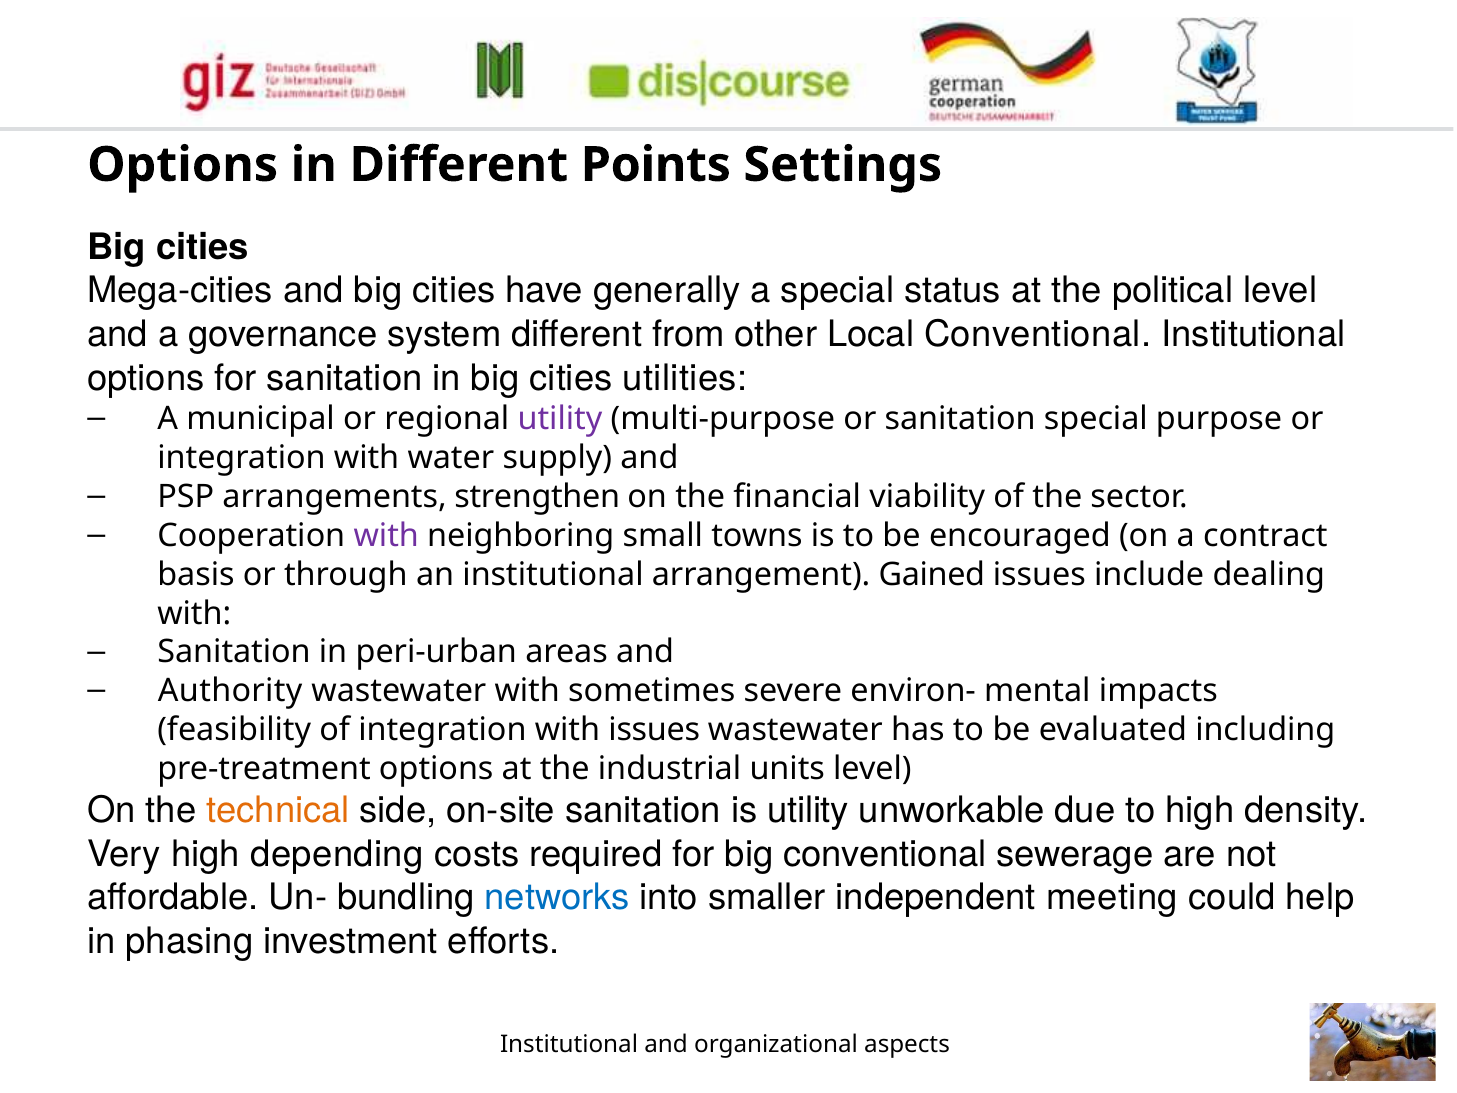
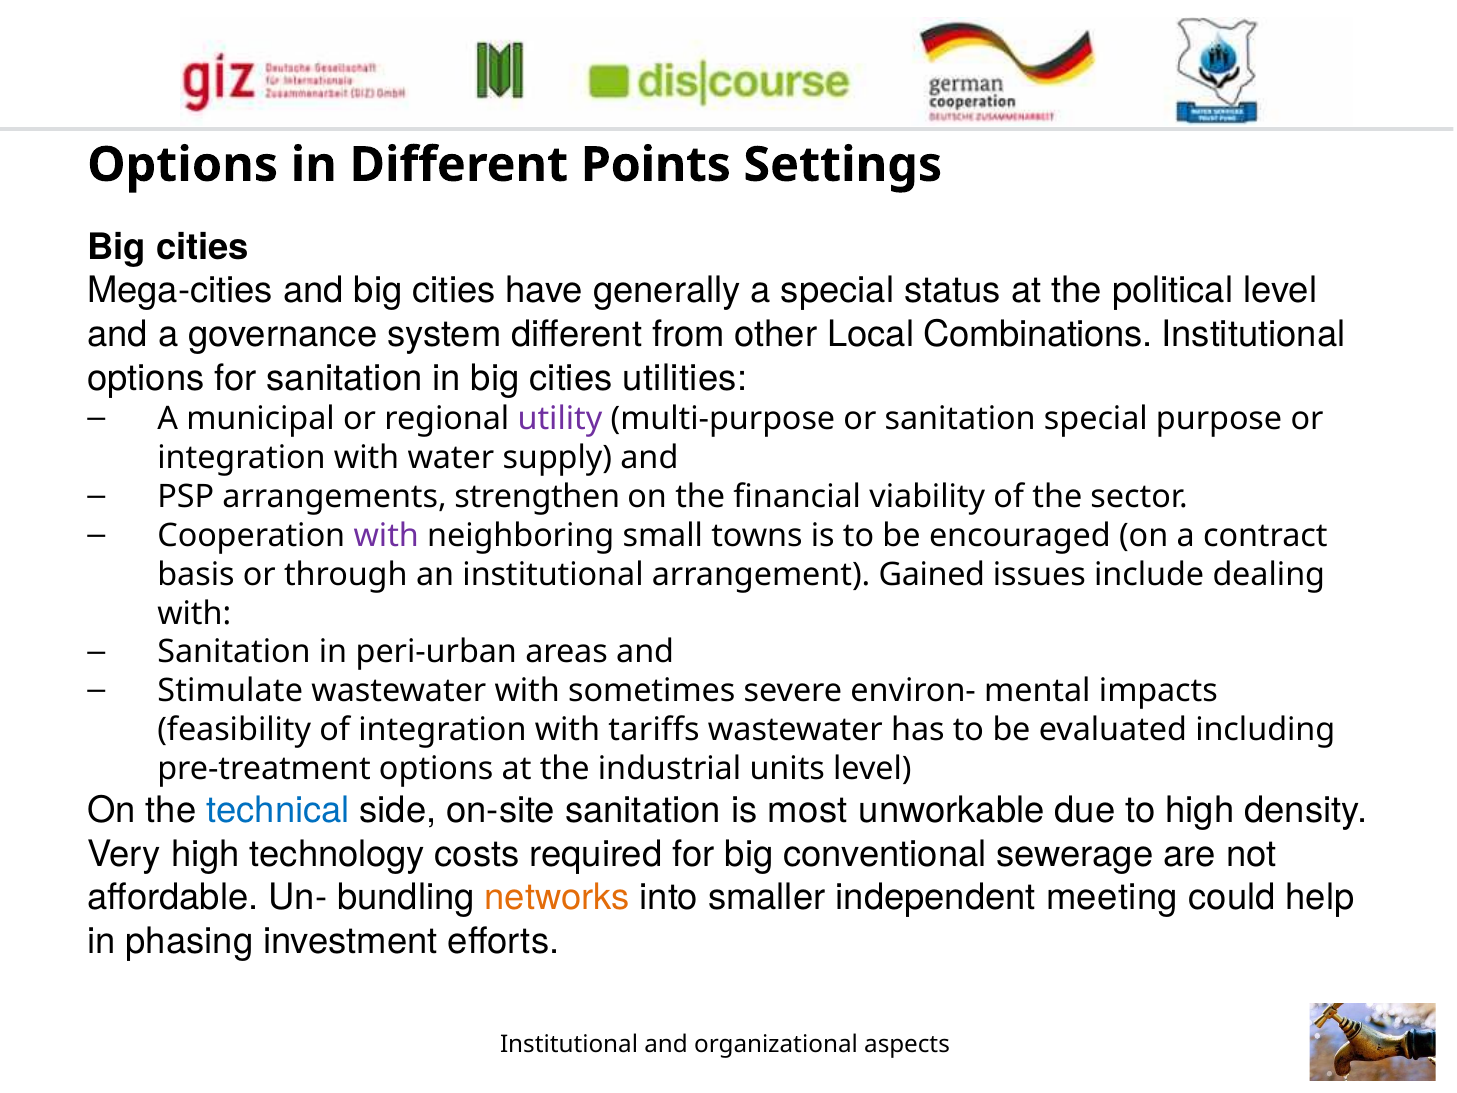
Local Conventional: Conventional -> Combinations (1038, 334)
Authority: Authority -> Stimulate (230, 691)
with issues: issues -> tariffs (654, 730)
technical colour: orange -> blue (278, 810)
is utility: utility -> most (808, 810)
depending: depending -> technology (337, 854)
networks colour: blue -> orange (557, 898)
